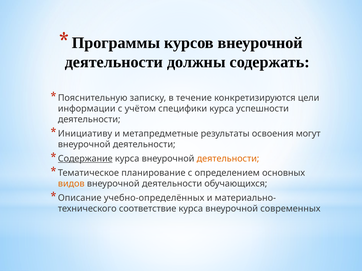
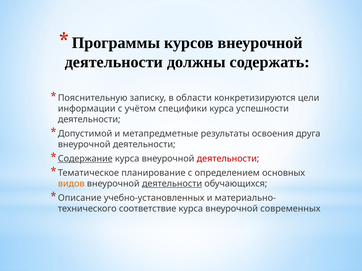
течение: течение -> области (194, 98)
Инициативу: Инициативу -> Допустимой (85, 134)
могут: могут -> друга (308, 134)
деятельности colour: orange -> red (228, 159)
деятельности underline: none -> present (172, 184)
учебно-определённых: учебно-определённых -> учебно-установленных (154, 198)
